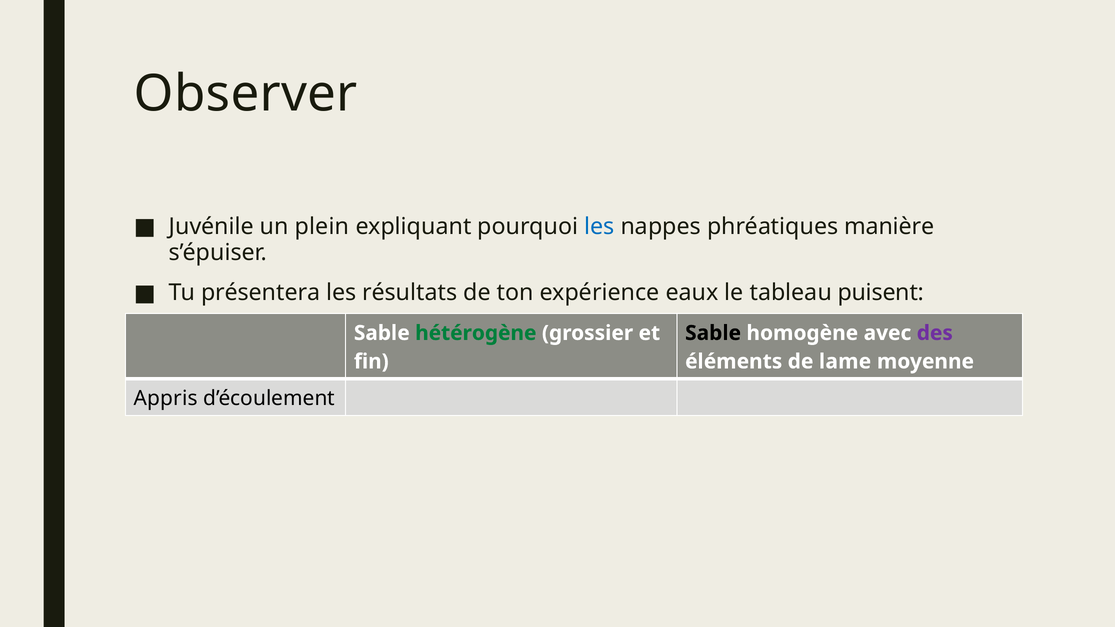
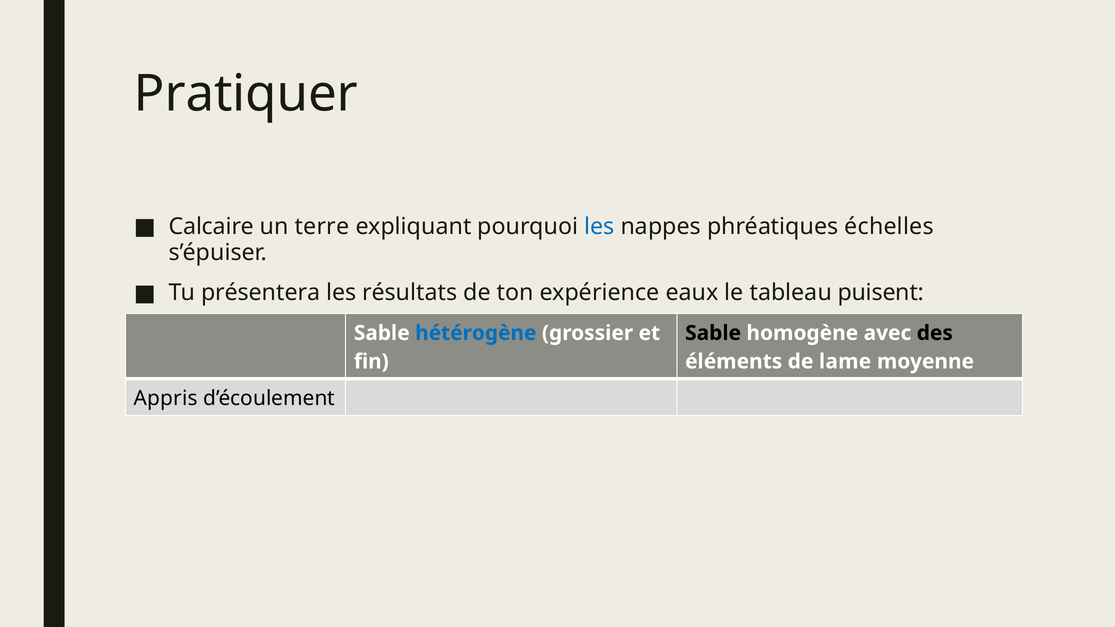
Observer: Observer -> Pratiquer (246, 94)
Juvénile: Juvénile -> Calcaire (211, 227)
plein: plein -> terre (322, 227)
manière: manière -> échelles (889, 227)
hétérogène colour: green -> blue (476, 333)
des colour: purple -> black (935, 333)
